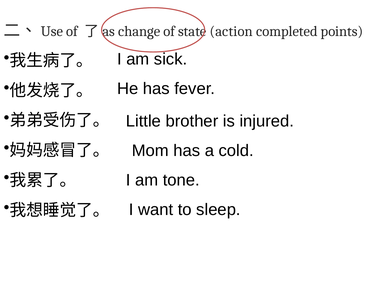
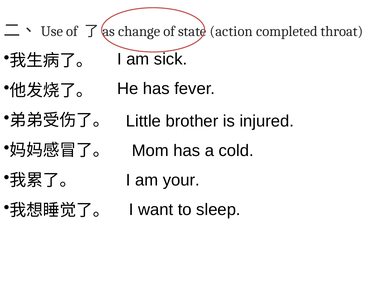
points: points -> throat (342, 31)
tone: tone -> your (181, 180)
